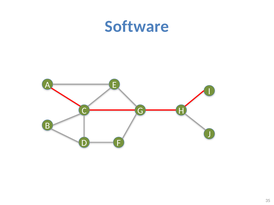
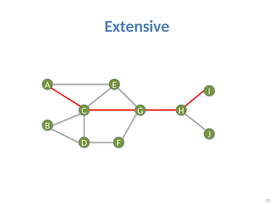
Software: Software -> Extensive (137, 27)
